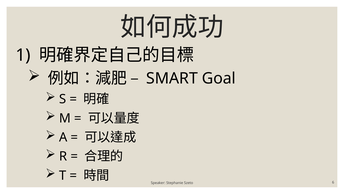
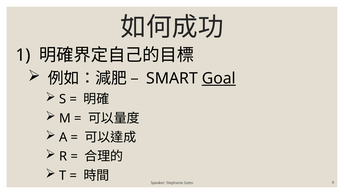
Goal underline: none -> present (219, 78)
